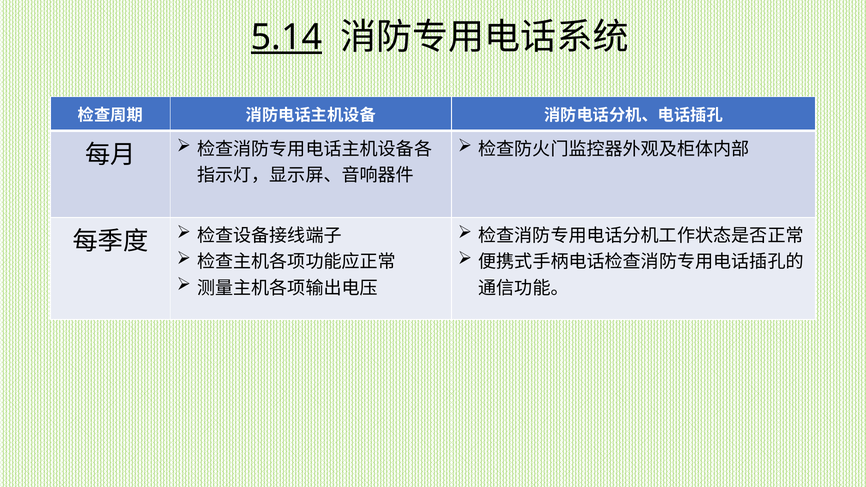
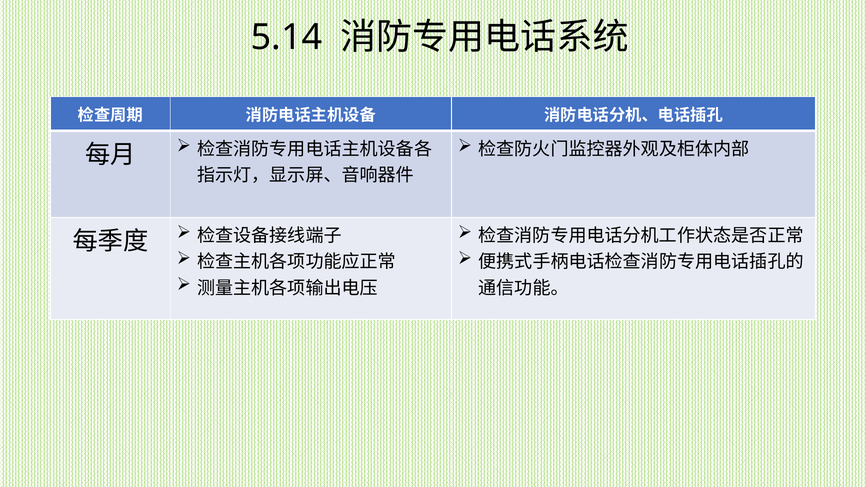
5.14 underline: present -> none (287, 37)
